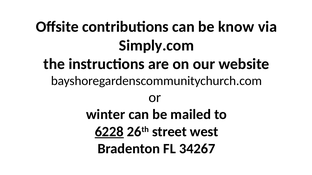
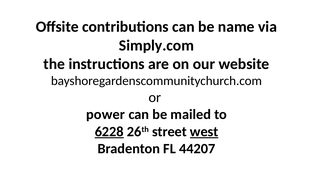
know: know -> name (236, 27)
winter: winter -> power (106, 115)
west underline: none -> present (204, 132)
34267: 34267 -> 44207 (197, 149)
